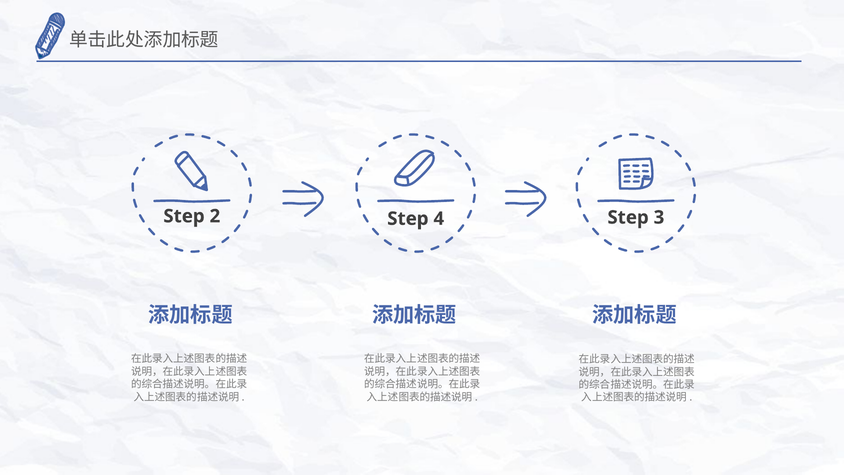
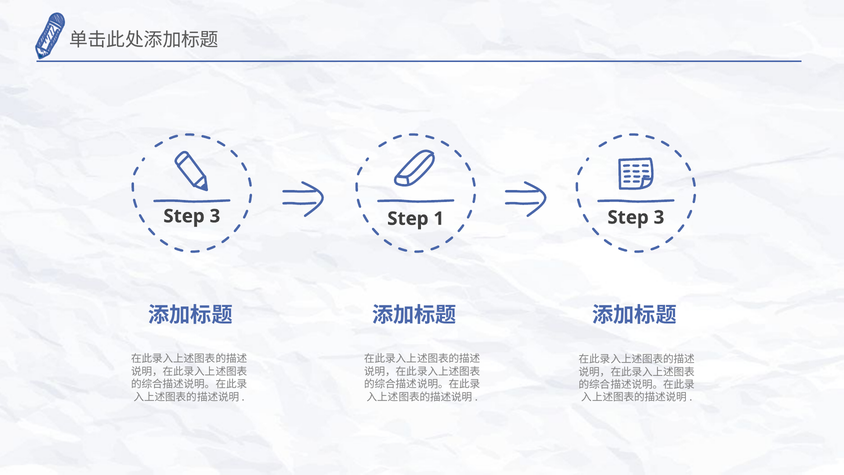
2: 2 -> 3 (215, 216)
4: 4 -> 1 (439, 219)
